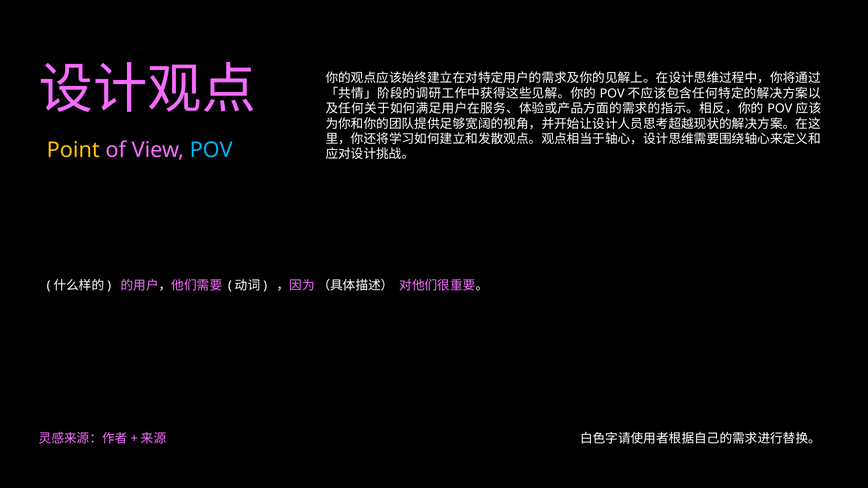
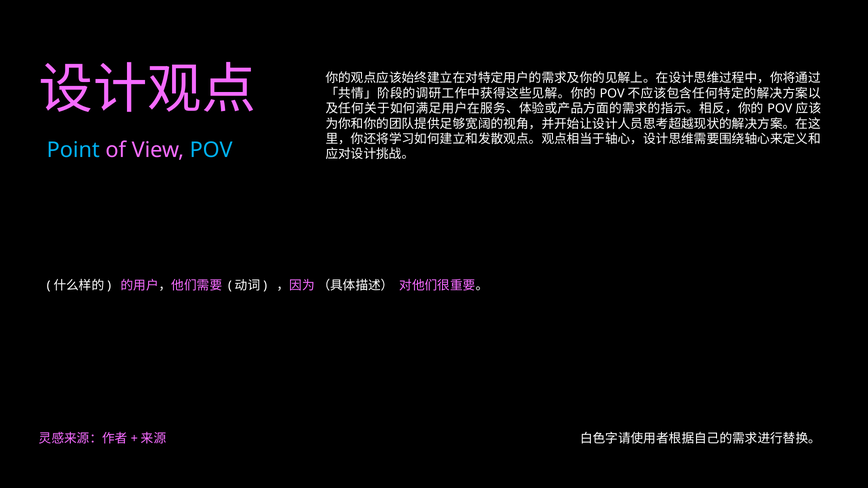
Point colour: yellow -> light blue (73, 150)
